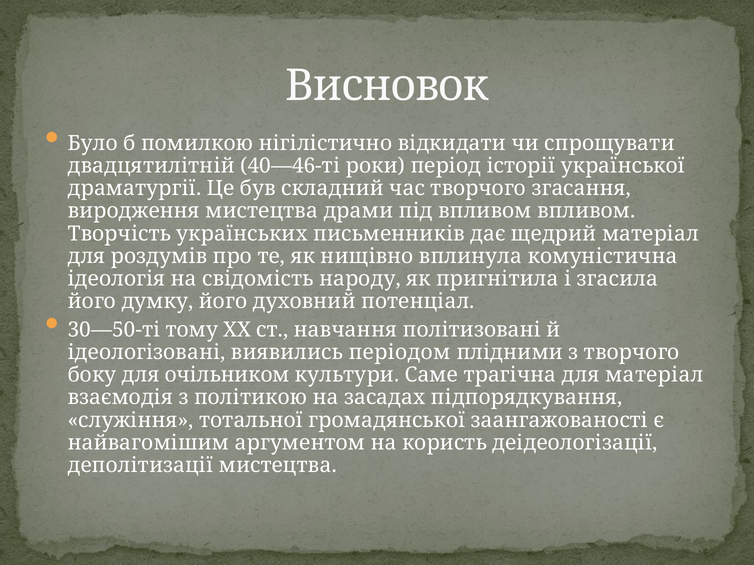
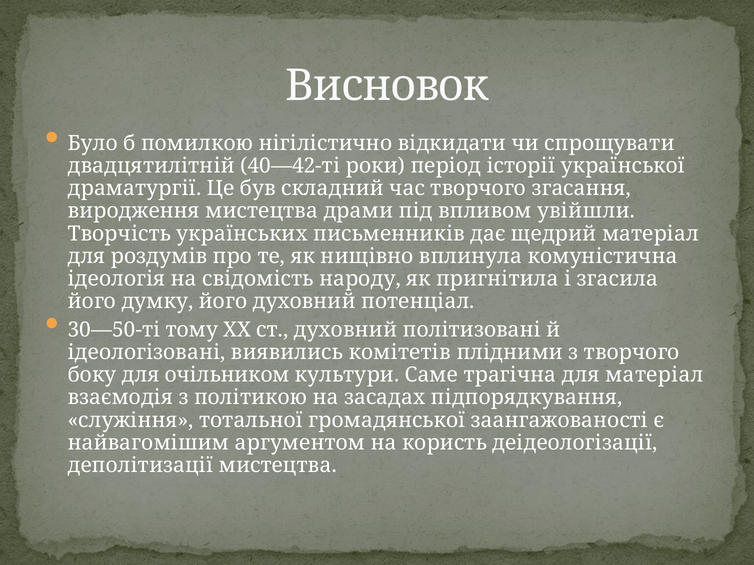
40—46-ті: 40—46-ті -> 40—42-ті (290, 166)
впливом впливом: впливом -> увійшли (586, 211)
ст навчання: навчання -> духовний (346, 330)
періодом: періодом -> комітетів (400, 353)
